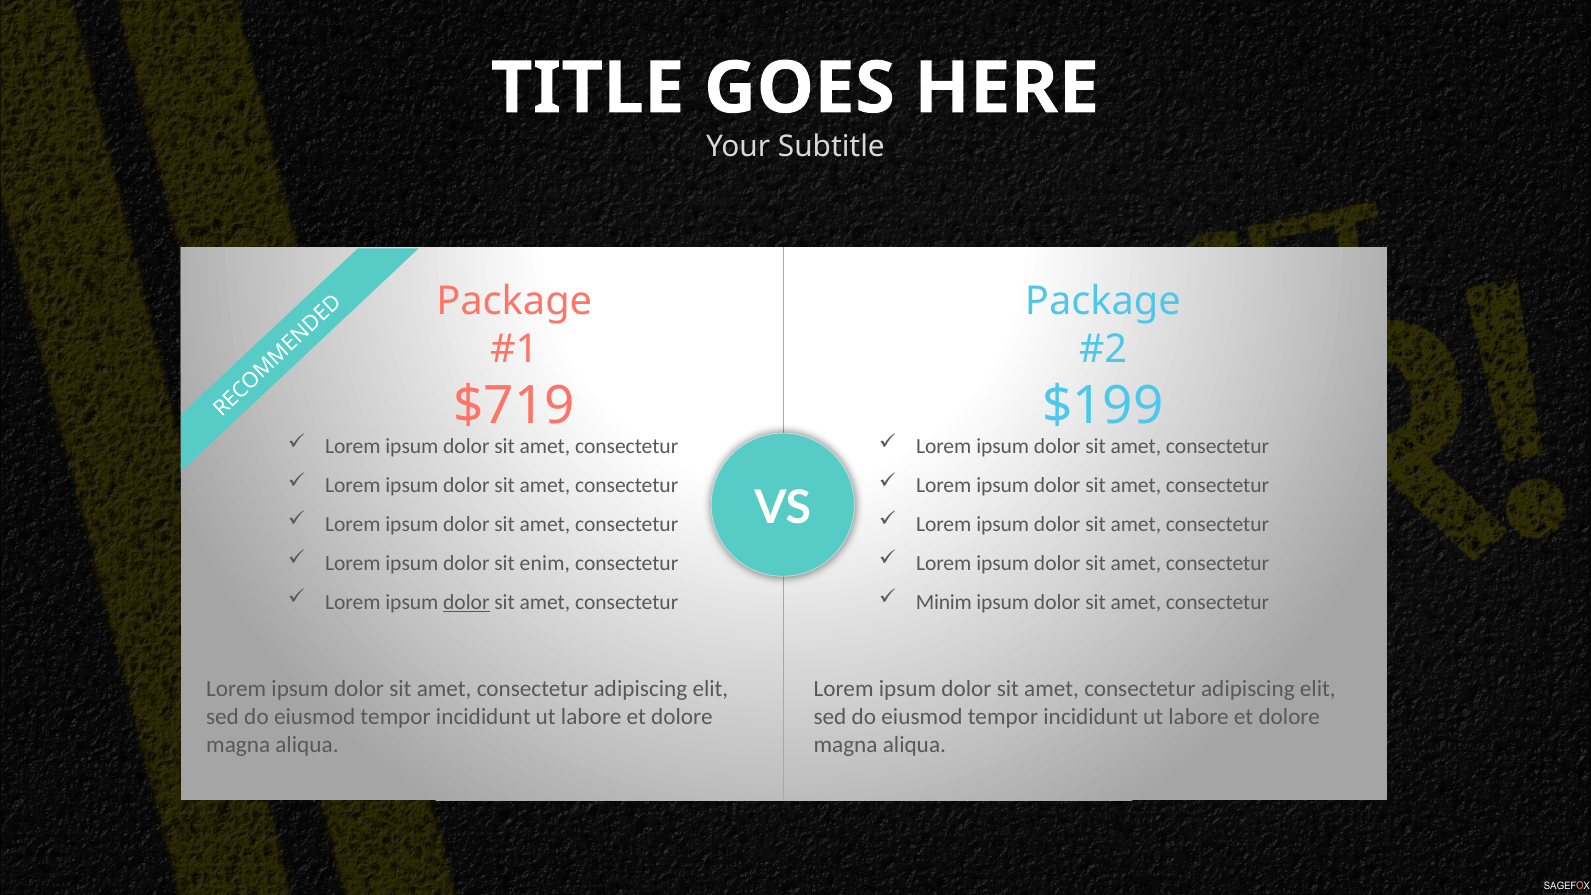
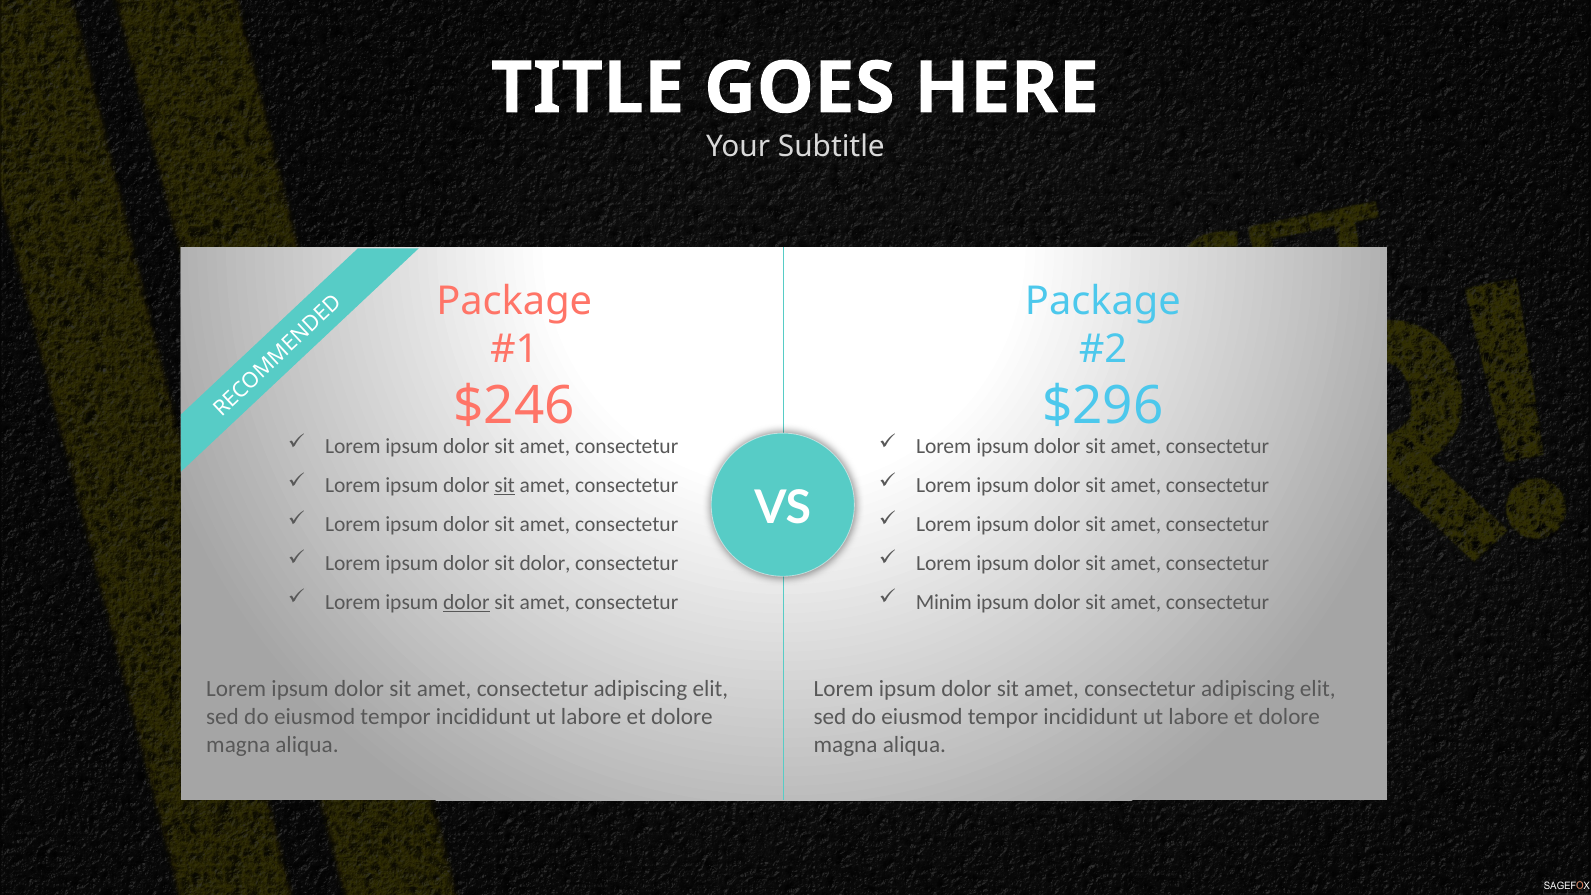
$719: $719 -> $246 (514, 406)
$199: $199 -> $296 (1103, 406)
sit underline: none -> present (505, 485)
sit enim: enim -> dolor (545, 563)
